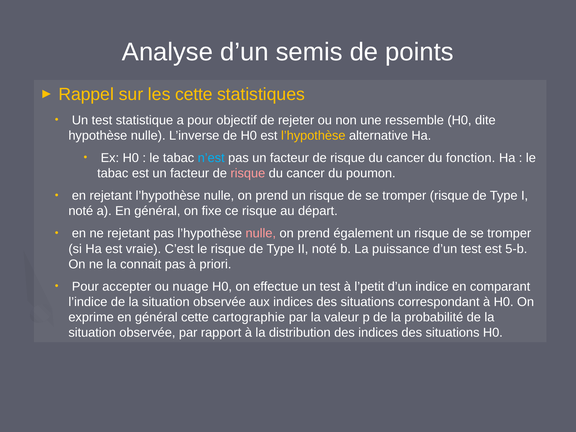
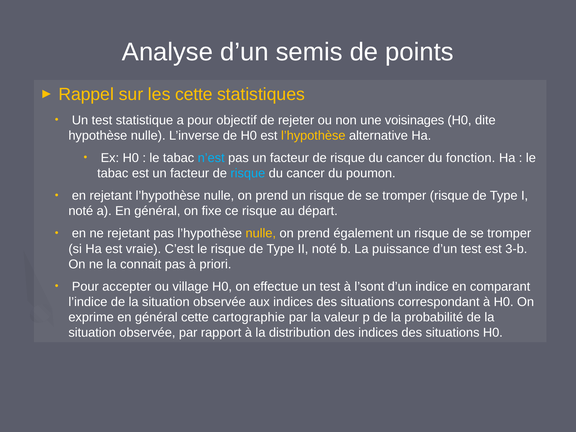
ressemble: ressemble -> voisinages (415, 120)
risque colour: pink -> light blue (248, 173)
nulle colour: pink -> yellow (261, 233)
5-b: 5-b -> 3-b (516, 249)
nuage: nuage -> village (191, 287)
l’petit: l’petit -> l’sont (369, 287)
